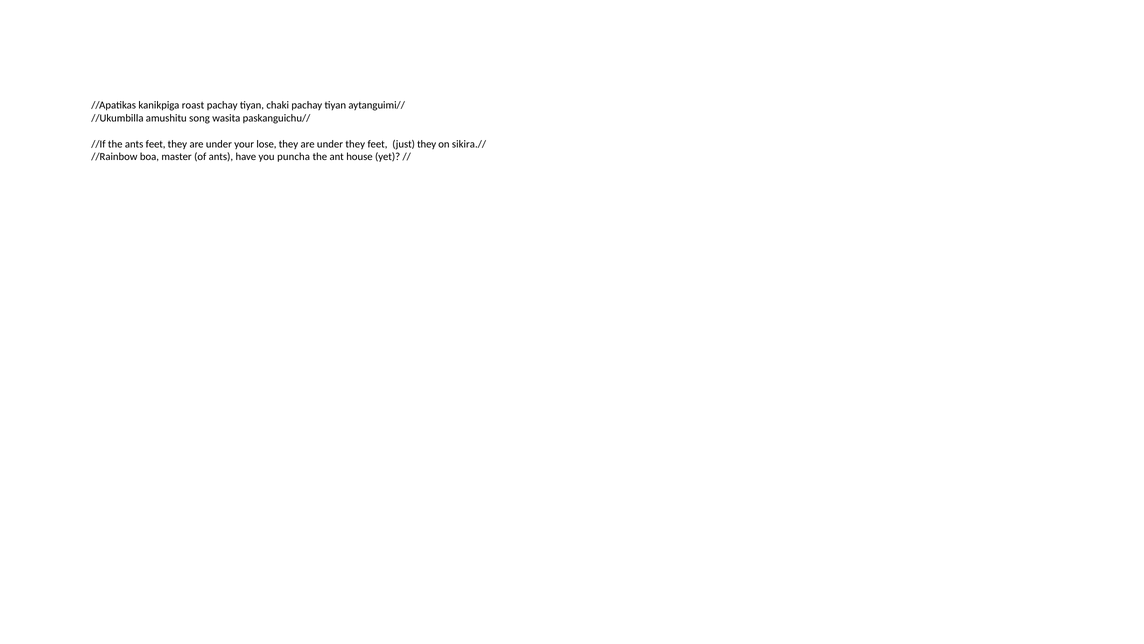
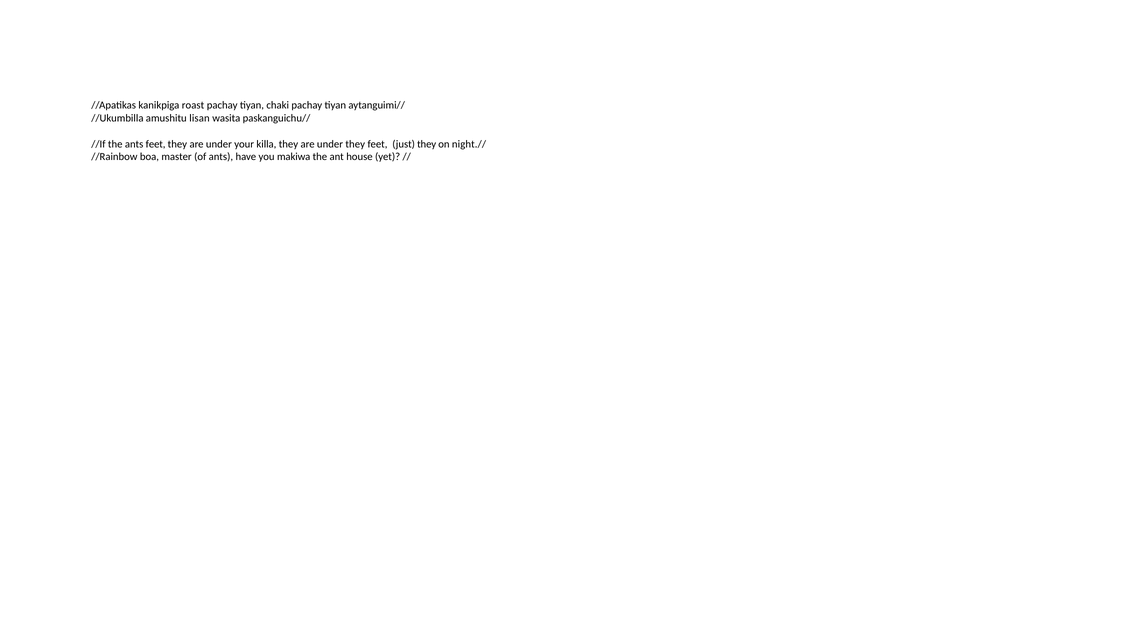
song: song -> lisan (200, 118)
lose: lose -> killa (266, 144)
sikira.//: sikira.// -> night.// (469, 144)
puncha: puncha -> makiwa (294, 157)
